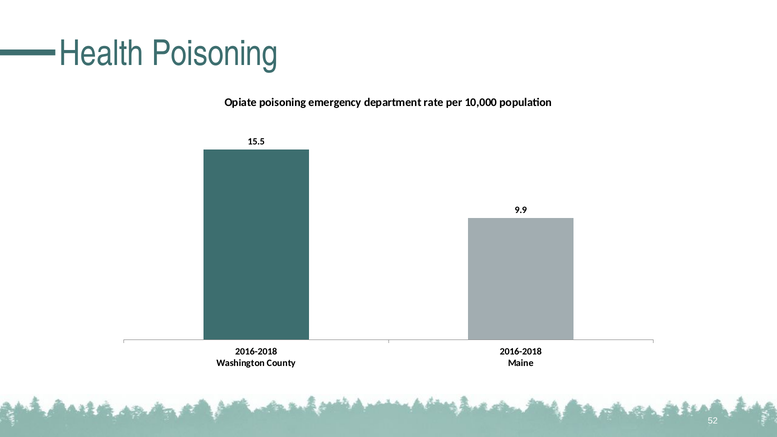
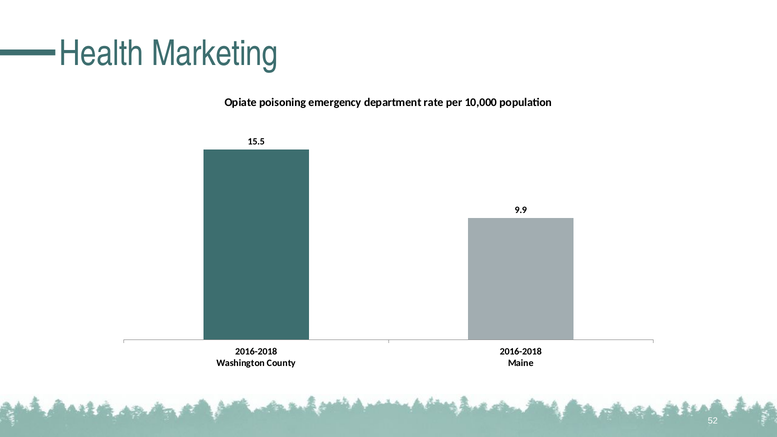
Health Poisoning: Poisoning -> Marketing (215, 54)
